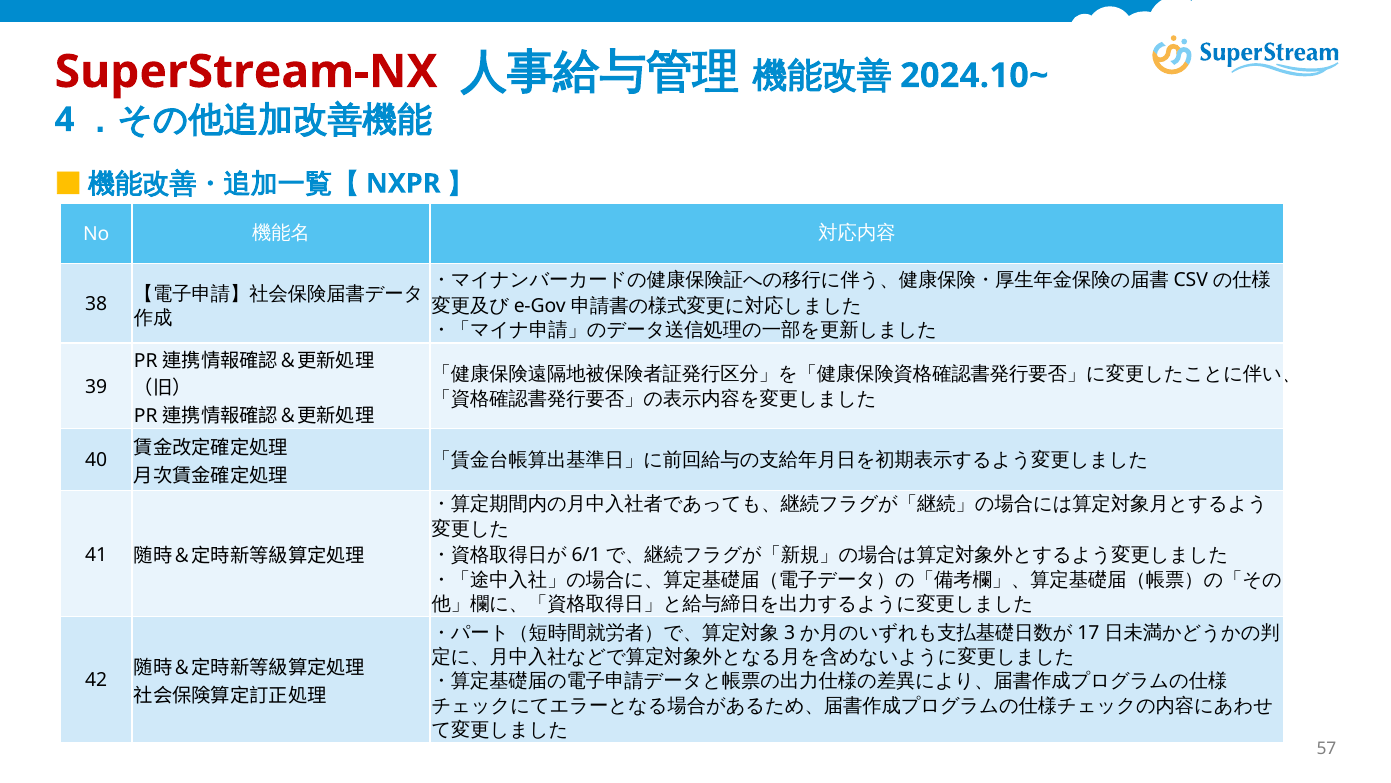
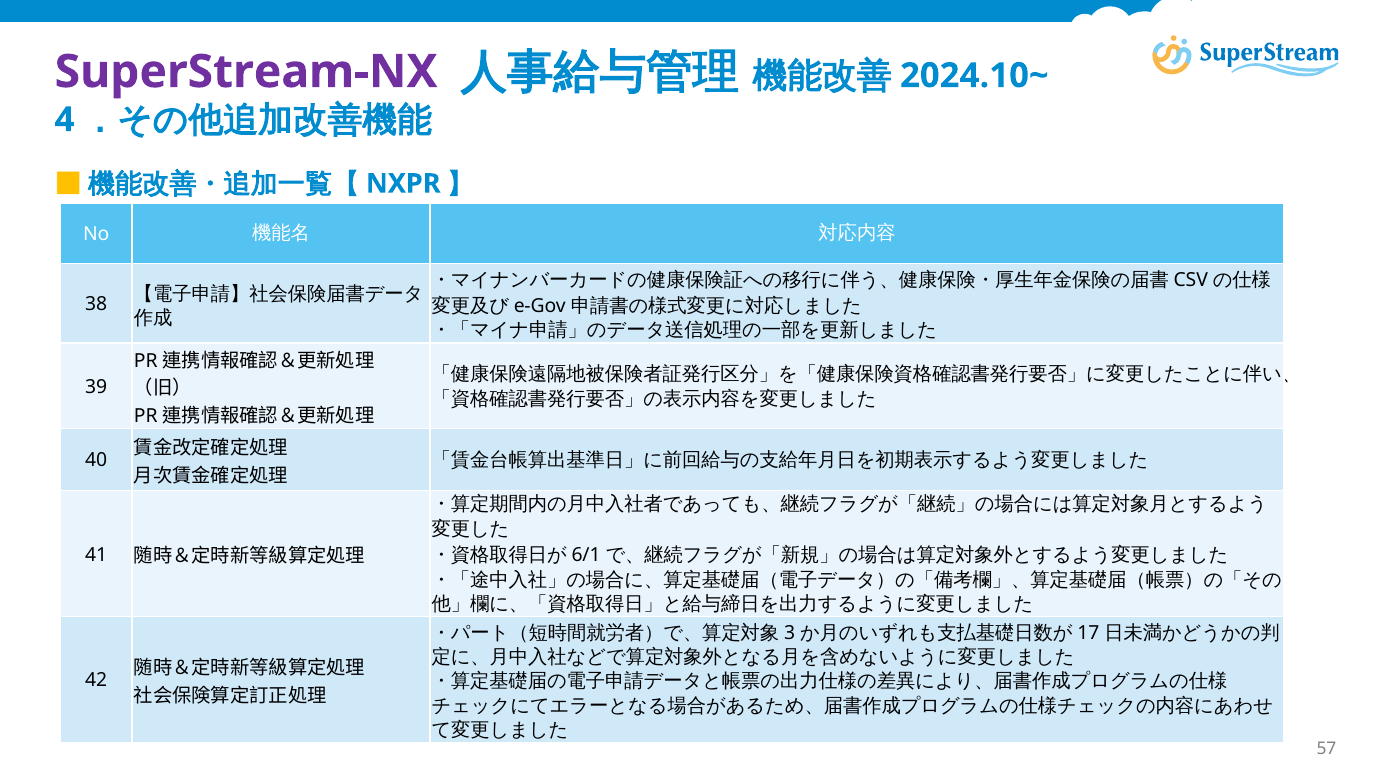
SuperStream-NX colour: red -> purple (246, 72)
